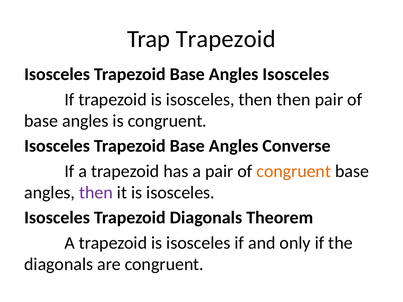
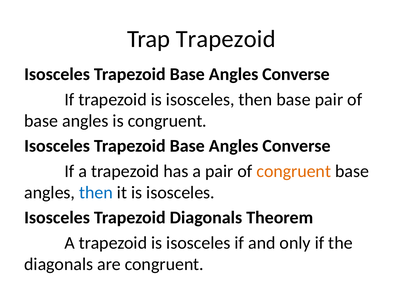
Isosceles: Isosceles -> Converse (296, 74)
then then: then -> base (294, 100)
then colour: purple -> blue (96, 193)
